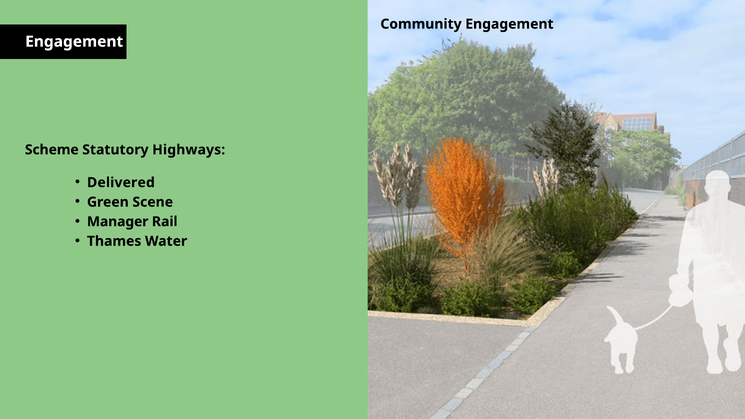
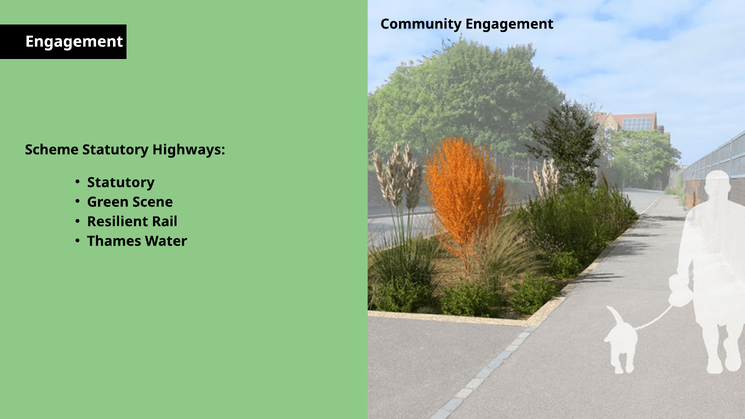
Delivered: Delivered -> Statutory (121, 183)
Manager: Manager -> Resilient (118, 222)
